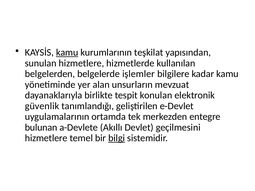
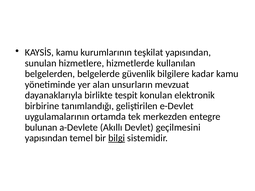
kamu underline: present -> none (67, 53)
işlemler: işlemler -> güvenlik (139, 74)
güvenlik: güvenlik -> birbirine (42, 106)
hizmetlere: hizmetlere -> yapısından (46, 138)
